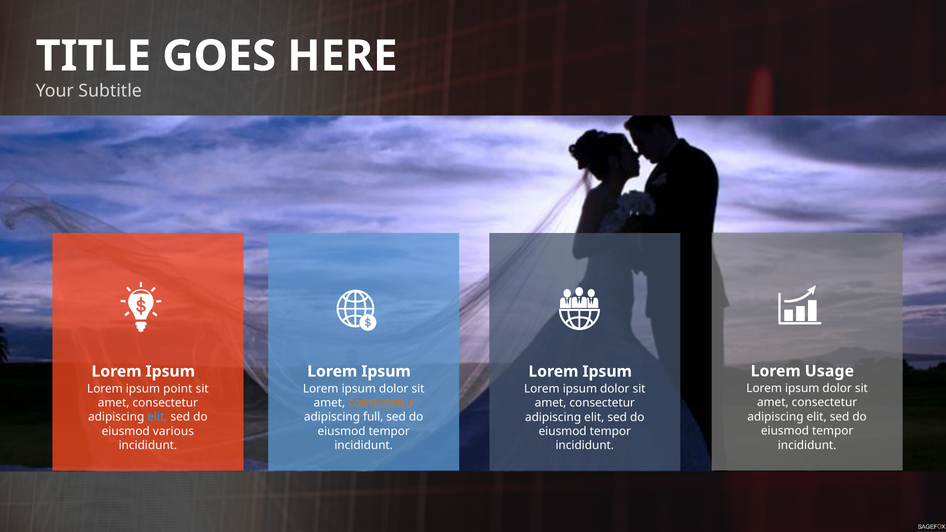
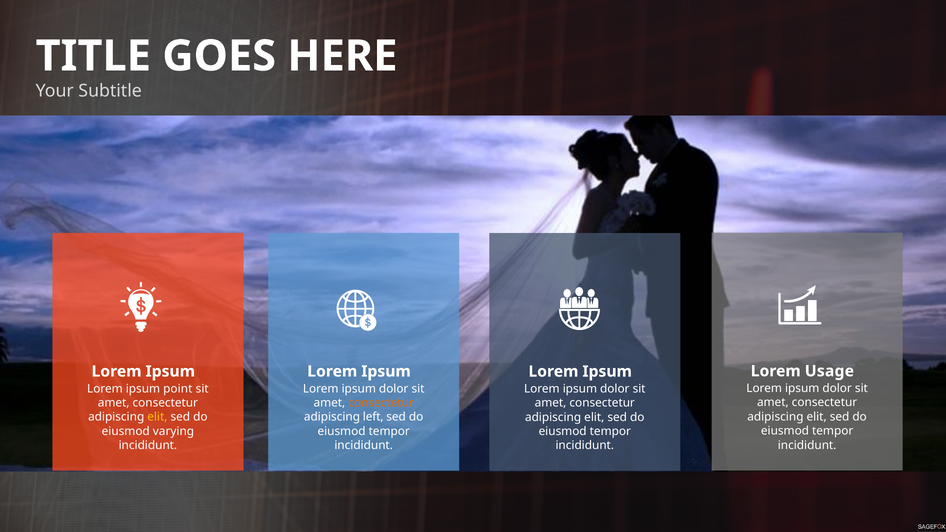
elit colour: light blue -> yellow (157, 417)
full: full -> left (373, 417)
various: various -> varying (173, 431)
